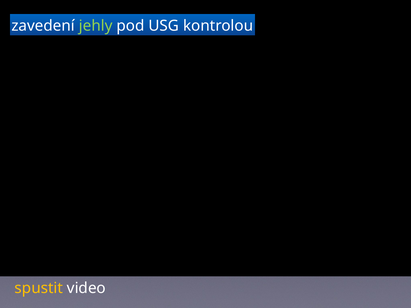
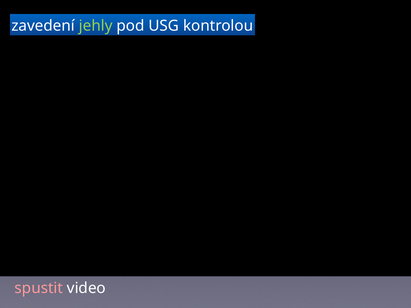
spustit colour: yellow -> pink (39, 288)
